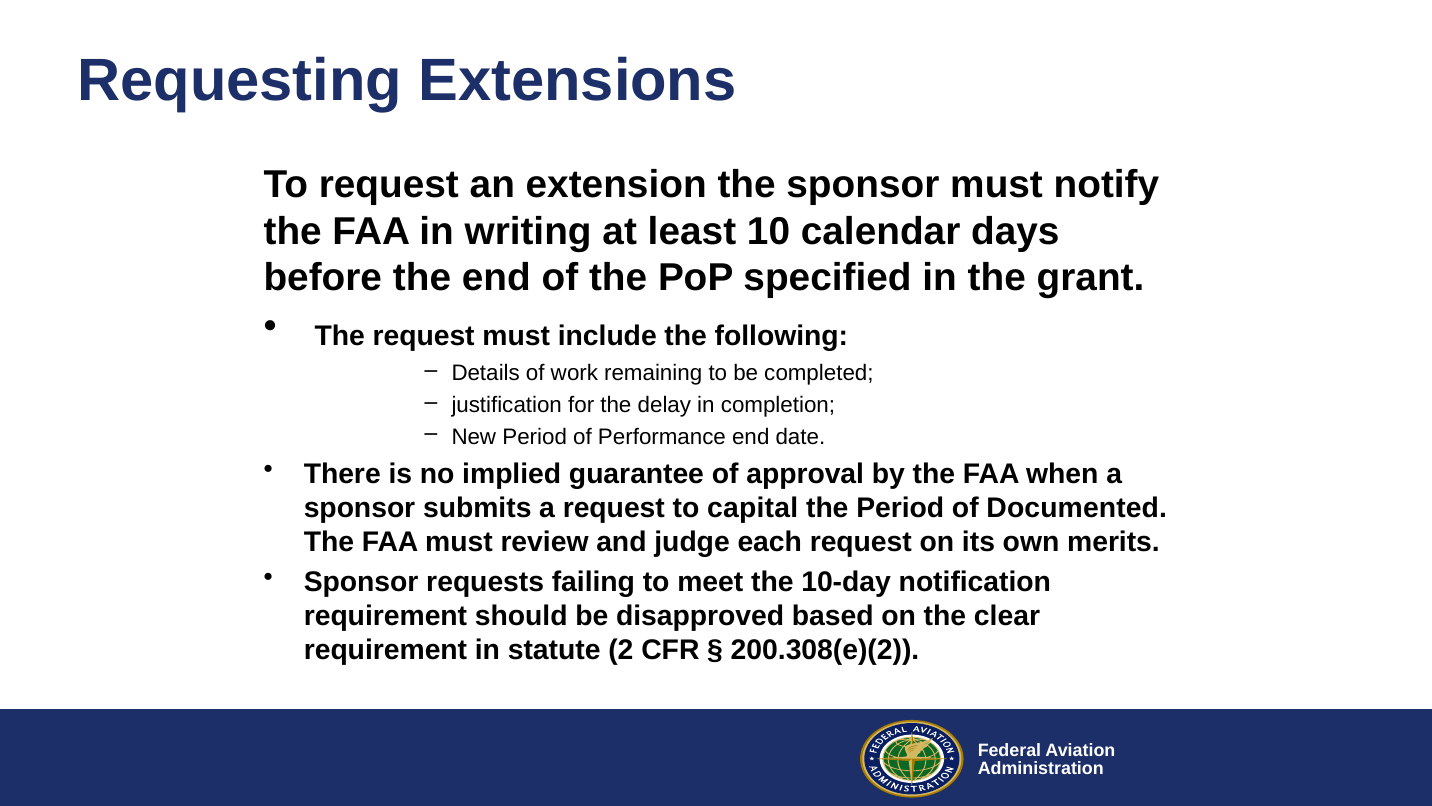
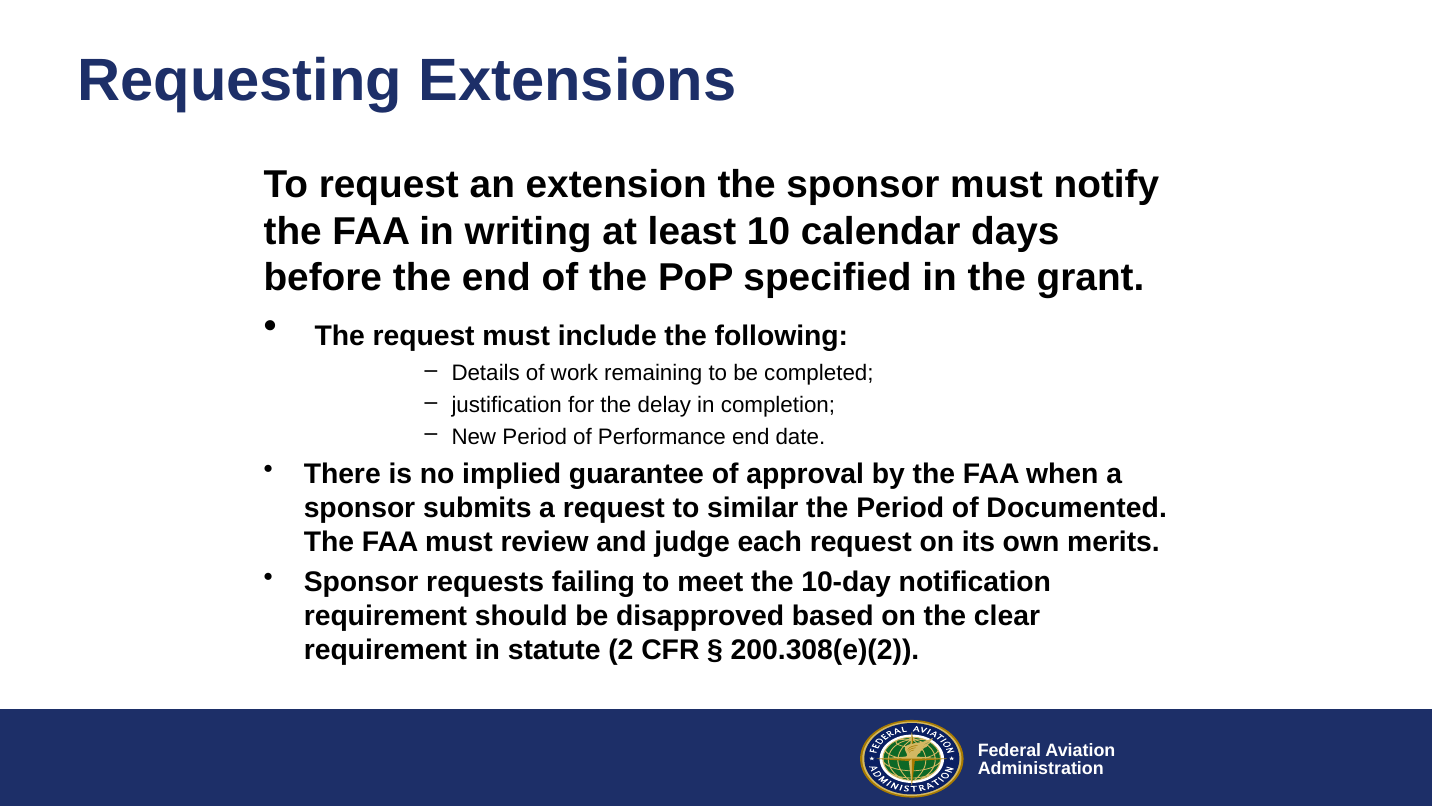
capital: capital -> similar (753, 507)
